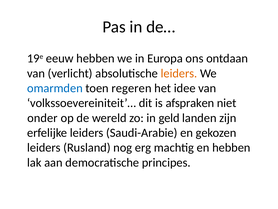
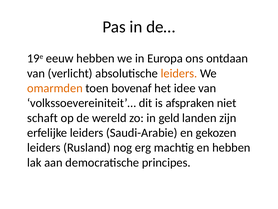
omarmden colour: blue -> orange (55, 88)
regeren: regeren -> bovenaf (132, 88)
onder: onder -> schaft (42, 118)
